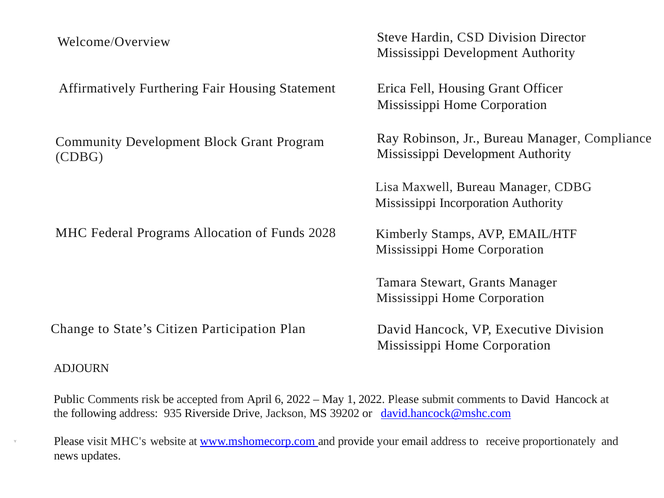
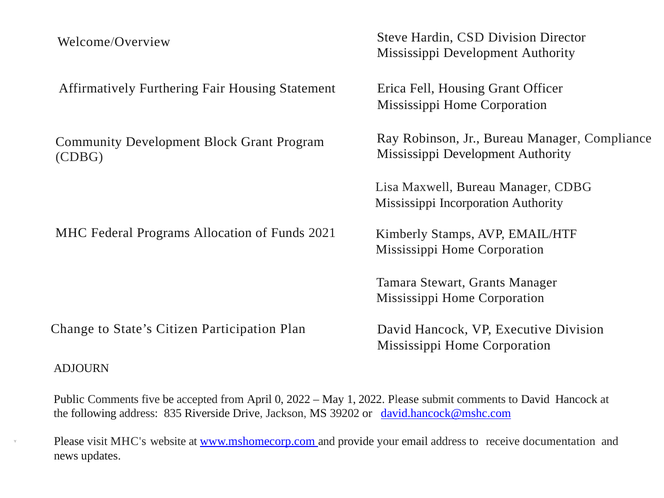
2028: 2028 -> 2021 (322, 233)
risk: risk -> five (151, 399)
6: 6 -> 0 (279, 399)
935: 935 -> 835 (173, 413)
proportionately: proportionately -> documentation (559, 441)
